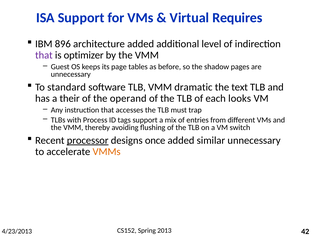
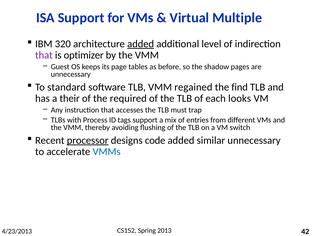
Requires: Requires -> Multiple (237, 18)
896: 896 -> 320 (63, 44)
added underline: none -> present (141, 44)
dramatic: dramatic -> regained (193, 87)
text: text -> find (240, 87)
operand: operand -> required (128, 99)
once: once -> code (155, 141)
VMMs colour: orange -> blue (107, 152)
